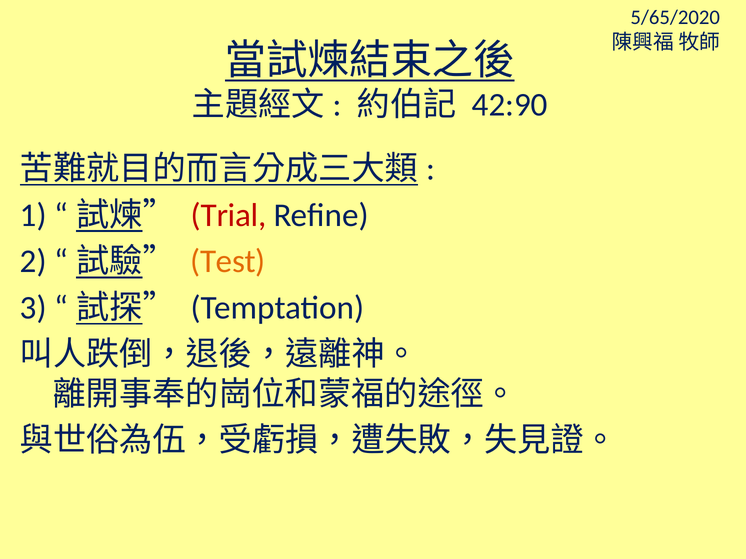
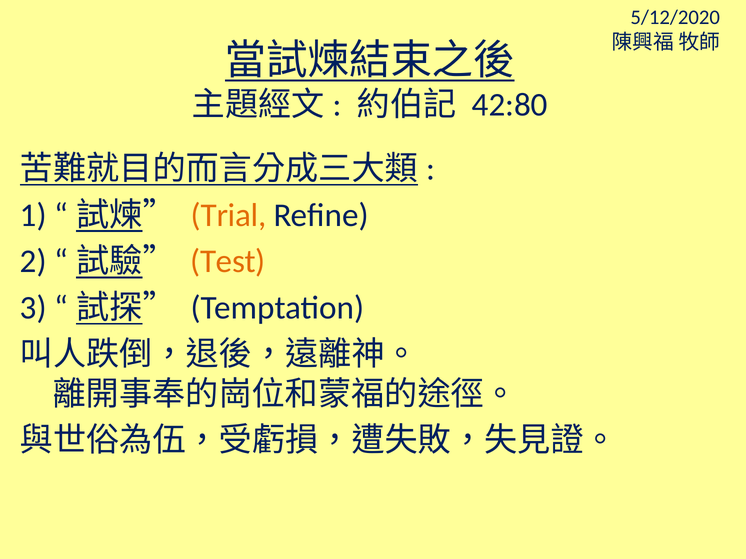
5/65/2020: 5/65/2020 -> 5/12/2020 (675, 18)
42:90: 42:90 -> 42:80 (510, 105)
Trial colour: red -> orange (229, 215)
